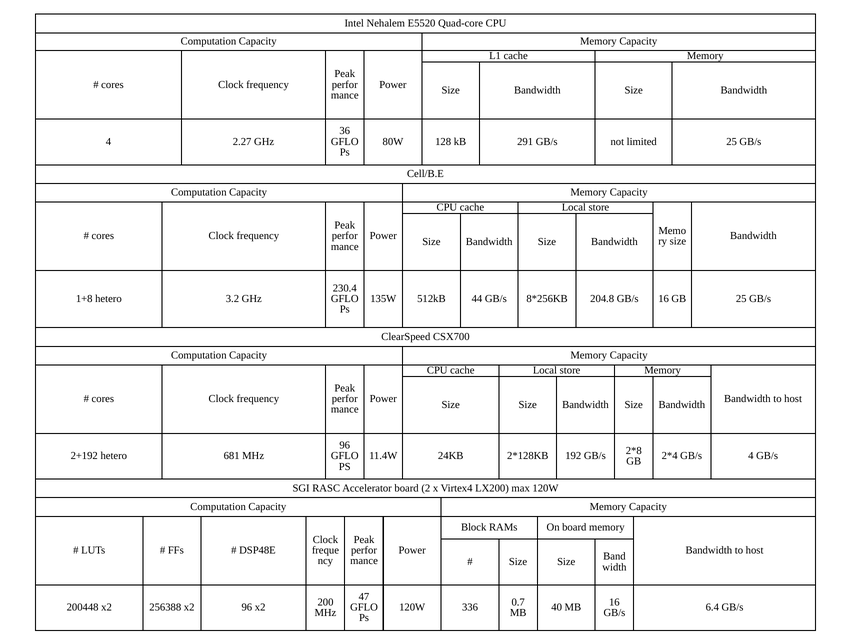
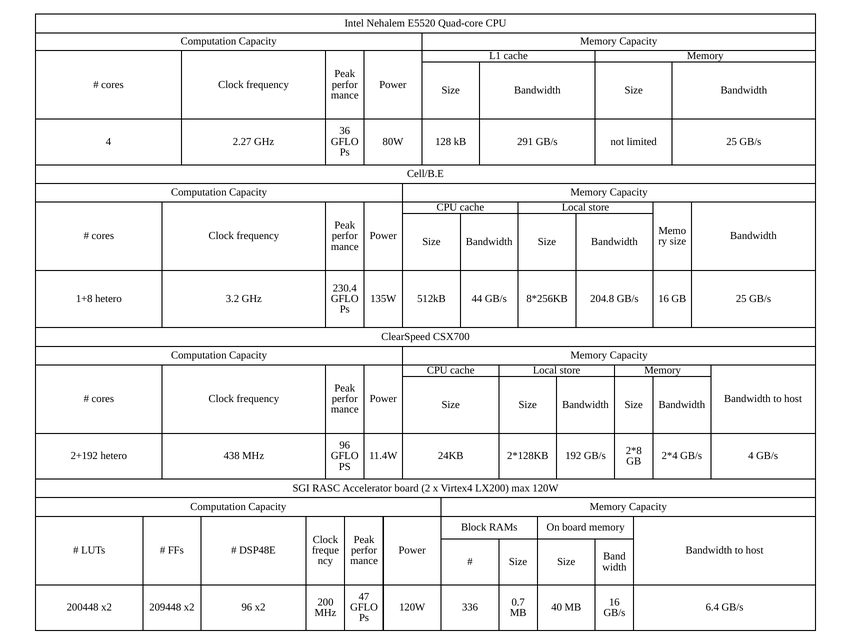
681: 681 -> 438 (232, 456)
256388: 256388 -> 209448 (165, 608)
